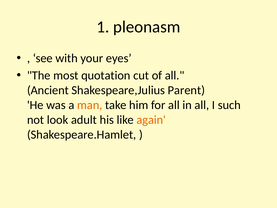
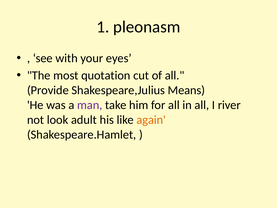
Ancient: Ancient -> Provide (48, 90)
Parent: Parent -> Means (186, 90)
man colour: orange -> purple (90, 105)
such: such -> river (229, 105)
